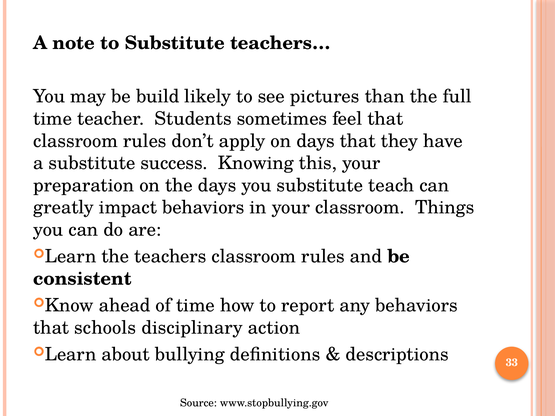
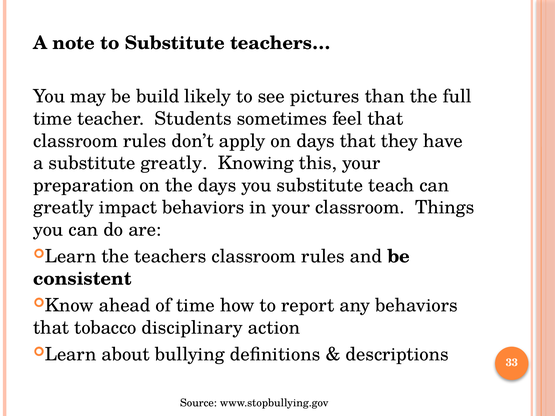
substitute success: success -> greatly (174, 163)
schools: schools -> tobacco (105, 328)
